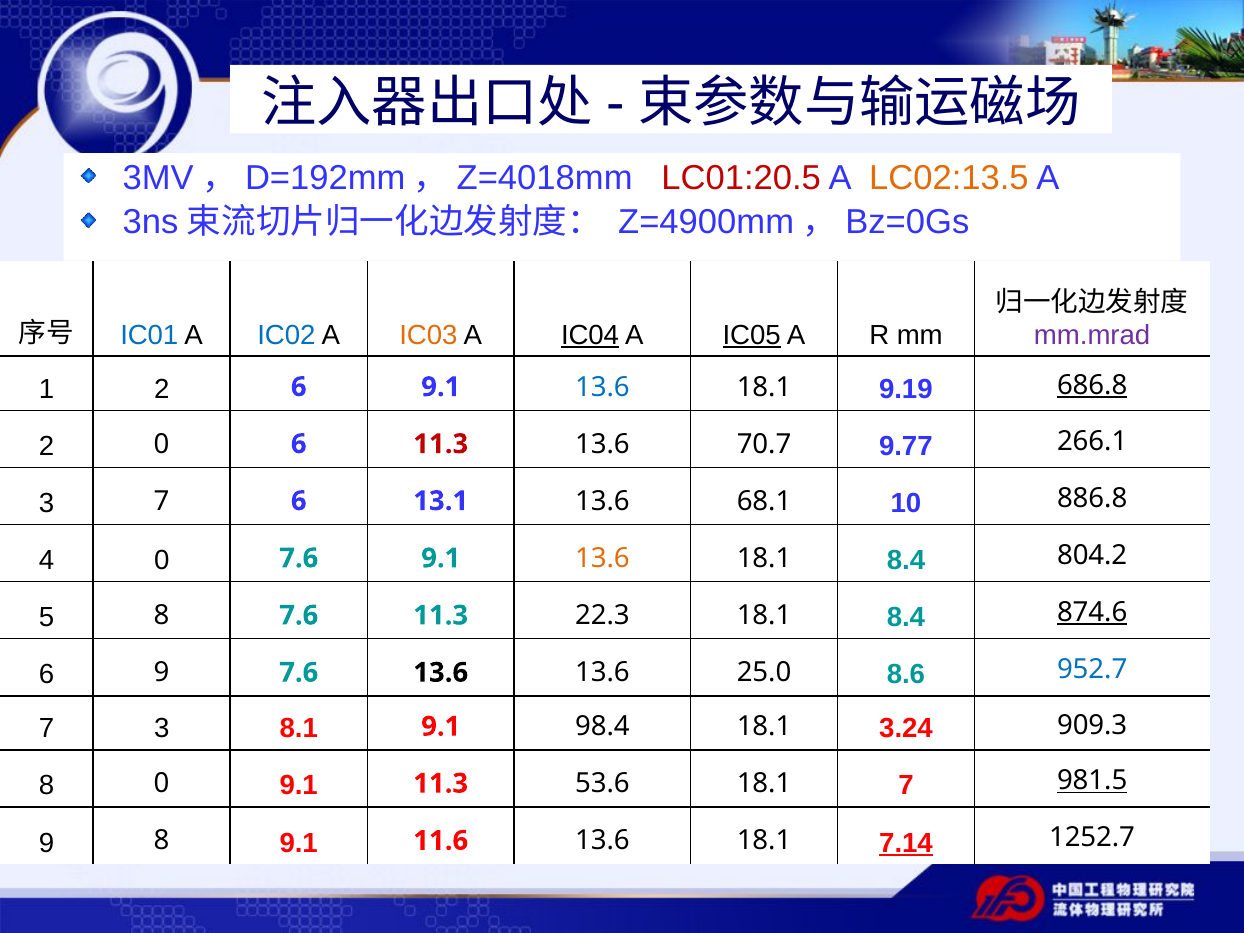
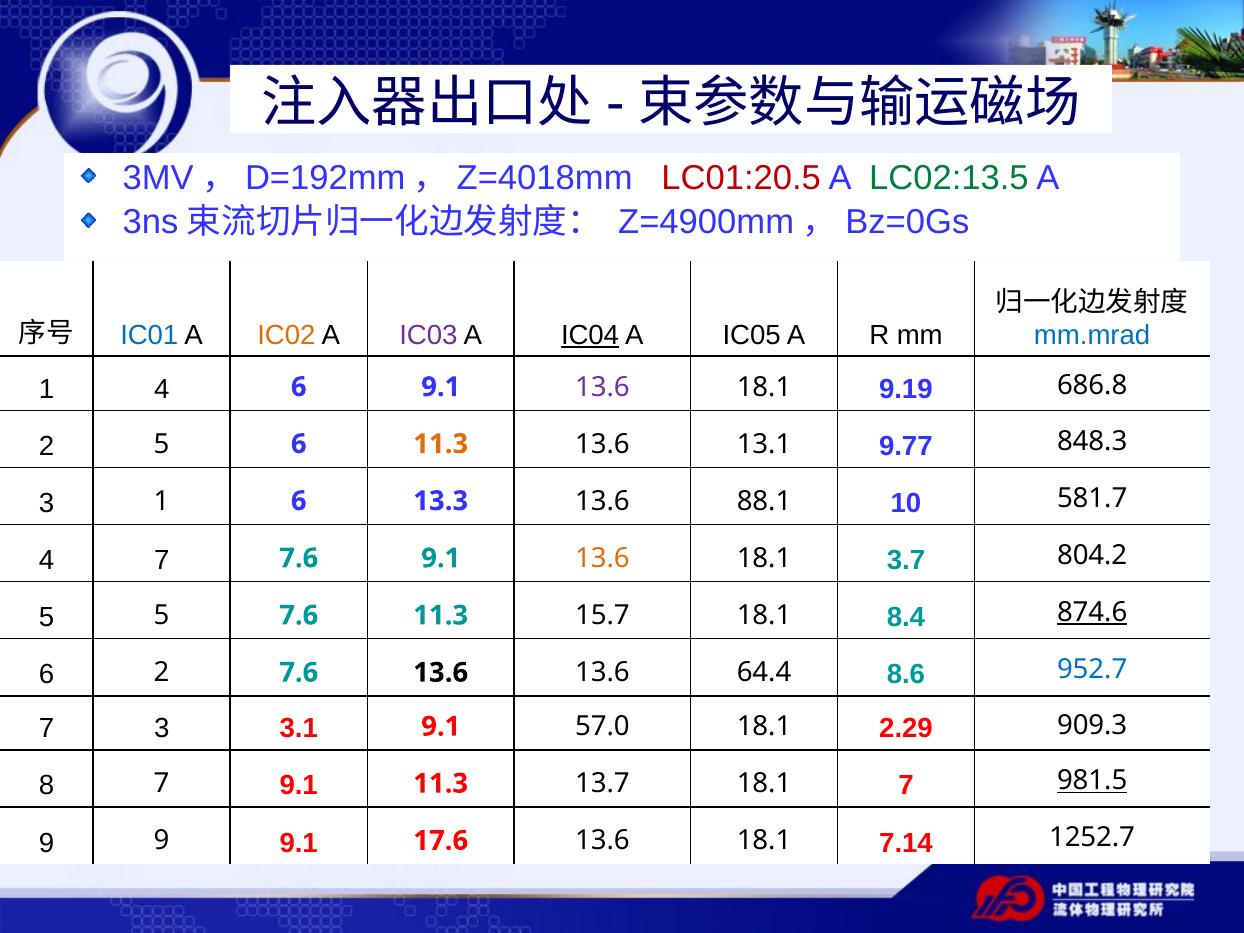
LC02:13.5 colour: orange -> green (949, 178)
IC02 colour: blue -> orange (286, 335)
IC03 colour: orange -> purple (428, 335)
IC05 underline: present -> none (752, 335)
mm.mrad colour: purple -> blue (1092, 335)
1 2: 2 -> 4 (162, 389)
13.6 colour: blue -> purple (602, 387)
686.8 underline: present -> none (1092, 385)
2 0: 0 -> 5 (162, 444)
11.3 colour: red -> orange (441, 444)
70.7: 70.7 -> 13.1 (764, 444)
266.1: 266.1 -> 848.3 (1092, 441)
3 7: 7 -> 1 (162, 501)
13.1: 13.1 -> 13.3 (441, 501)
68.1: 68.1 -> 88.1 (764, 501)
886.8: 886.8 -> 581.7 (1092, 498)
4 0: 0 -> 7 (162, 560)
8.4: 8.4 -> 3.7 (906, 560)
5 8: 8 -> 5 (162, 615)
22.3: 22.3 -> 15.7 (602, 615)
6 9: 9 -> 2 (162, 673)
25.0: 25.0 -> 64.4 (764, 673)
8.1: 8.1 -> 3.1 (299, 729)
98.4: 98.4 -> 57.0 (602, 726)
3.24: 3.24 -> 2.29 (906, 729)
8 0: 0 -> 7 (162, 783)
53.6: 53.6 -> 13.7 (602, 783)
9 8: 8 -> 9 (162, 841)
11.6: 11.6 -> 17.6 (441, 841)
7.14 underline: present -> none (906, 843)
